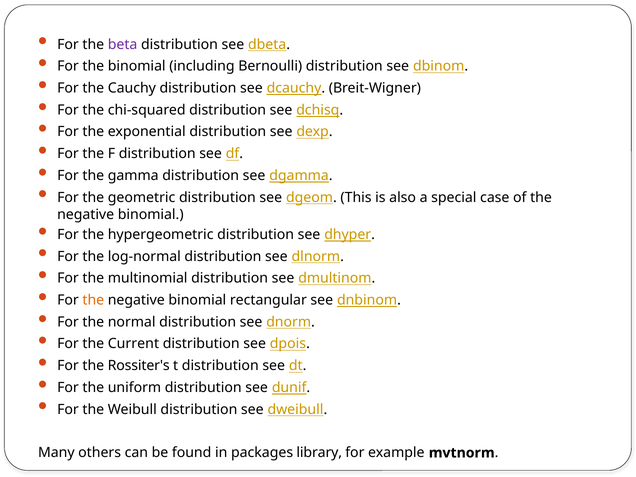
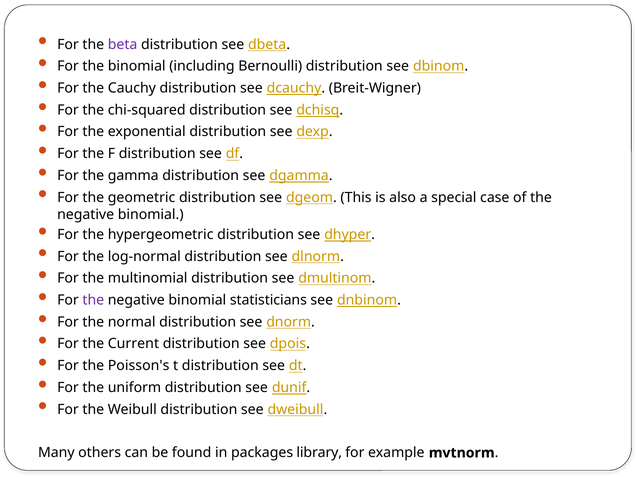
the colour: orange -> purple (93, 300)
rectangular: rectangular -> statisticians (268, 300)
Rossiter's: Rossiter's -> Poisson's (139, 366)
